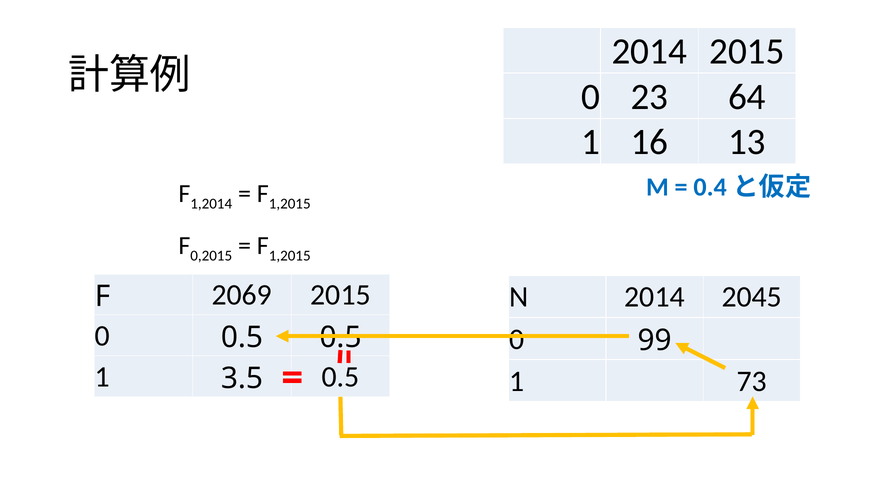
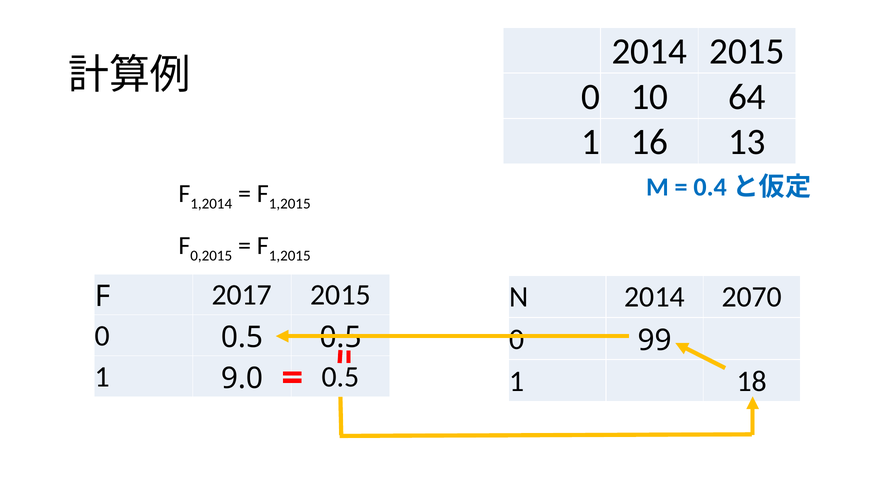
23: 23 -> 10 (649, 97)
2045: 2045 -> 2070 (752, 297)
2069: 2069 -> 2017 (242, 295)
3.5: 3.5 -> 9.0 (242, 378)
73: 73 -> 18 (752, 381)
